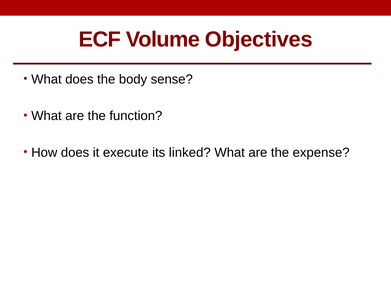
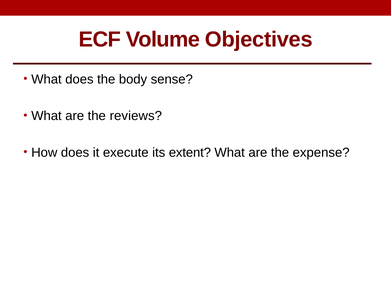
function: function -> reviews (136, 116)
linked: linked -> extent (190, 152)
